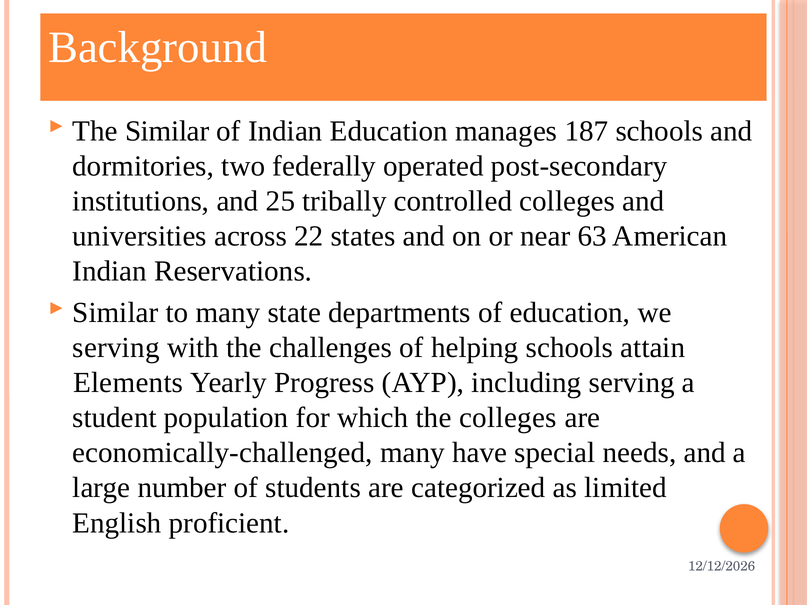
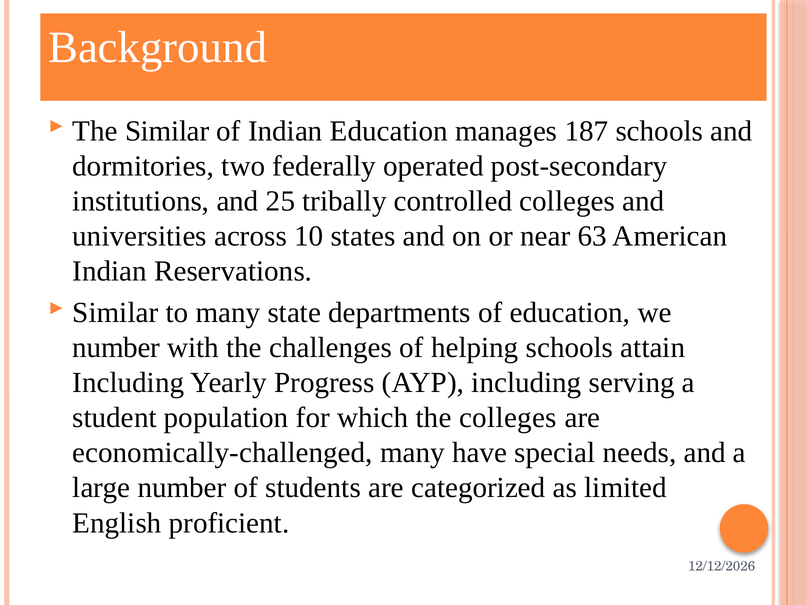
22: 22 -> 10 (309, 236)
serving: serving -> number (116, 348)
Elements: Elements -> Including (128, 383)
